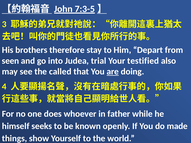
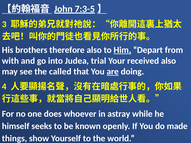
therefore stay: stay -> also (94, 50)
Him underline: none -> present (122, 50)
seen: seen -> with (10, 61)
testified: testified -> received (143, 61)
father: father -> astray (119, 114)
